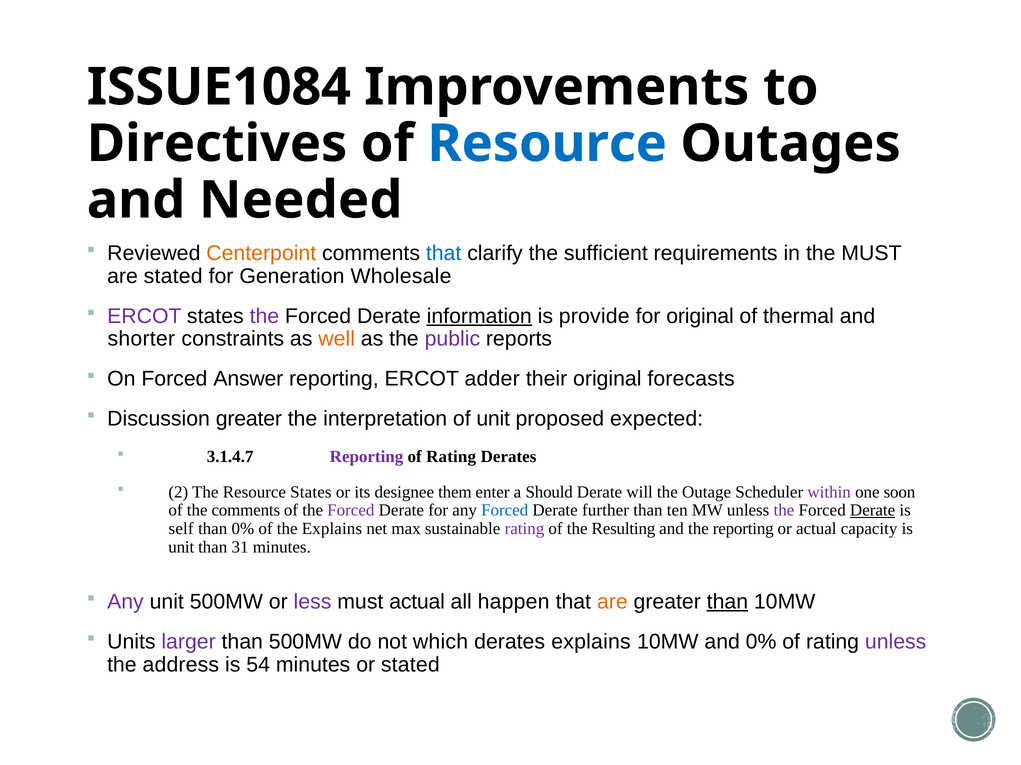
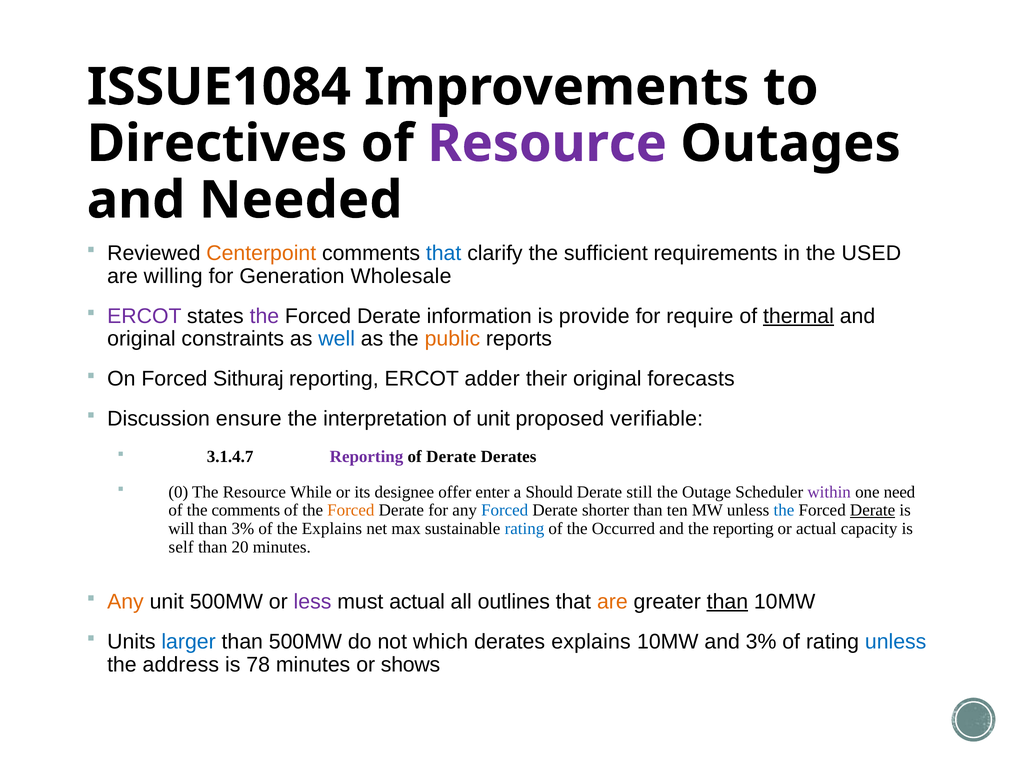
Resource colour: blue -> purple (547, 144)
the MUST: MUST -> USED (871, 253)
are stated: stated -> willing (173, 276)
information underline: present -> none (479, 316)
for original: original -> require (700, 316)
thermal underline: none -> present (798, 316)
shorter: shorter -> original (141, 339)
well colour: orange -> blue (337, 339)
public colour: purple -> orange (452, 339)
Answer: Answer -> Sithuraj (248, 379)
Discussion greater: greater -> ensure (249, 419)
expected: expected -> verifiable (657, 419)
Rating: Rating -> Derate (451, 457)
2: 2 -> 0 (178, 492)
Resource States: States -> While (311, 492)
them: them -> offer (455, 492)
will: will -> still (640, 492)
soon: soon -> need (899, 492)
Forced colour: purple -> orange (351, 511)
further: further -> shorter (606, 511)
the colour: purple -> blue (784, 511)
self: self -> will (181, 529)
than 0%: 0% -> 3% (243, 529)
rating colour: purple -> blue (524, 529)
Resulting: Resulting -> Occurred (623, 529)
unit: unit -> self (181, 548)
31: 31 -> 20 (240, 548)
Any colour: purple -> orange (125, 602)
happen: happen -> outlines (514, 602)
larger colour: purple -> blue (189, 642)
and 0%: 0% -> 3% (761, 642)
unless colour: purple -> blue (896, 642)
54: 54 -> 78 (258, 665)
or stated: stated -> shows (411, 665)
